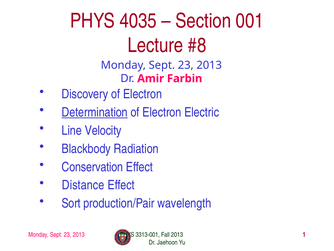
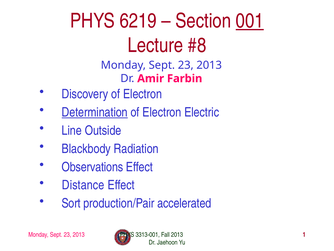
4035: 4035 -> 6219 (138, 21)
001 underline: none -> present (250, 21)
Velocity: Velocity -> Outside (103, 130)
Conservation: Conservation -> Observations (92, 167)
wavelength: wavelength -> accelerated (184, 203)
